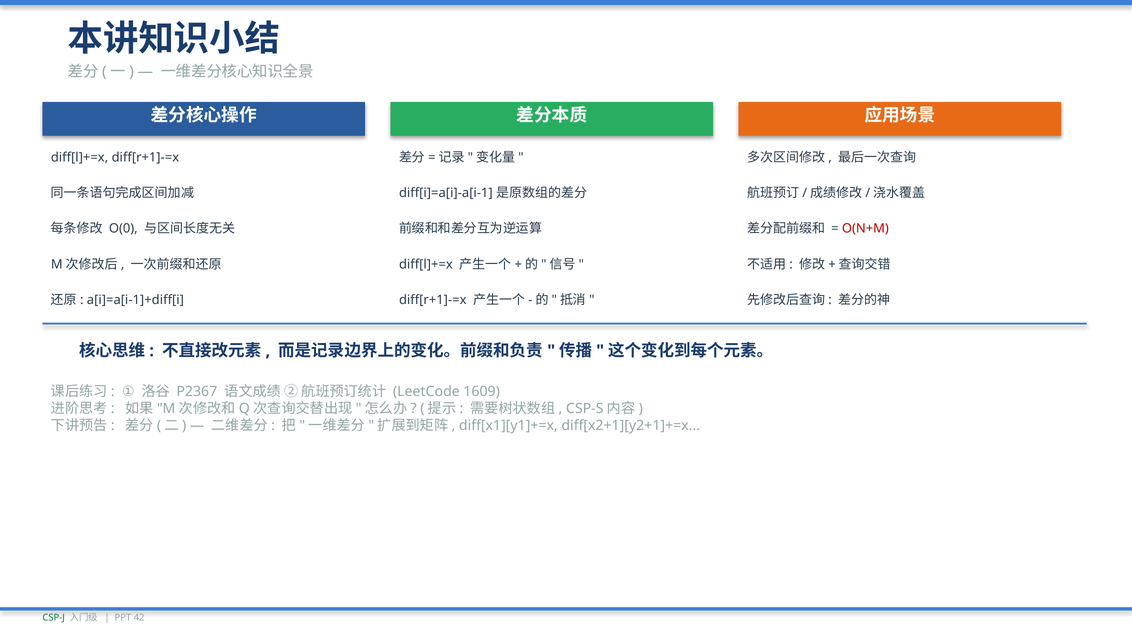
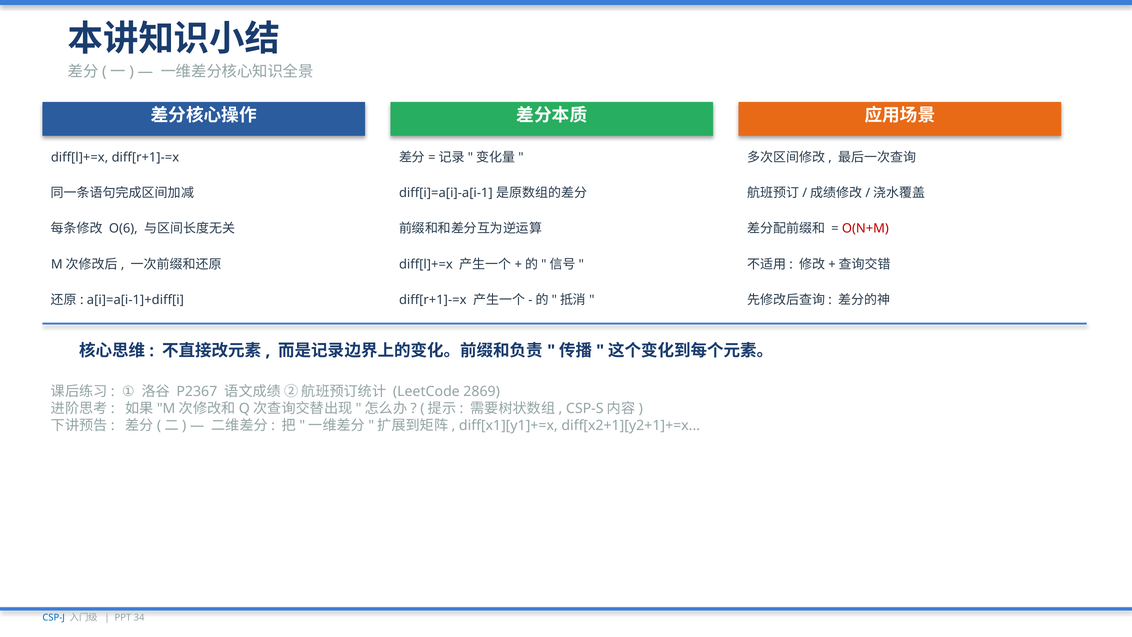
O(0: O(0 -> O(6 (123, 229)
1609: 1609 -> 2869 (482, 391)
CSP-J colour: green -> blue (54, 618)
42: 42 -> 34 (139, 618)
